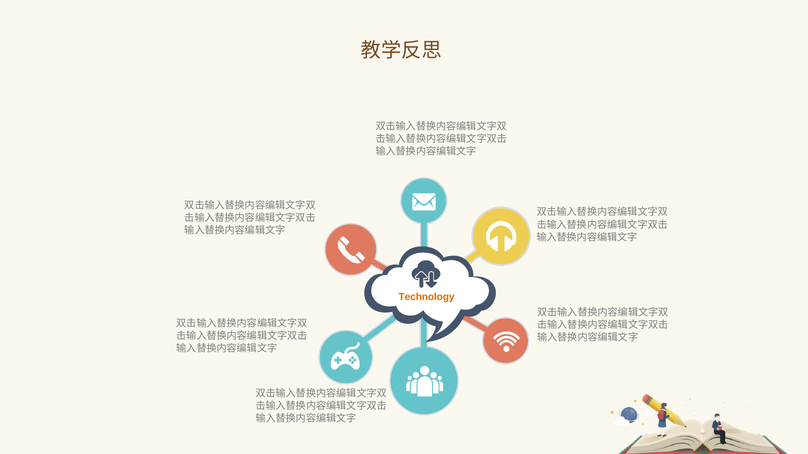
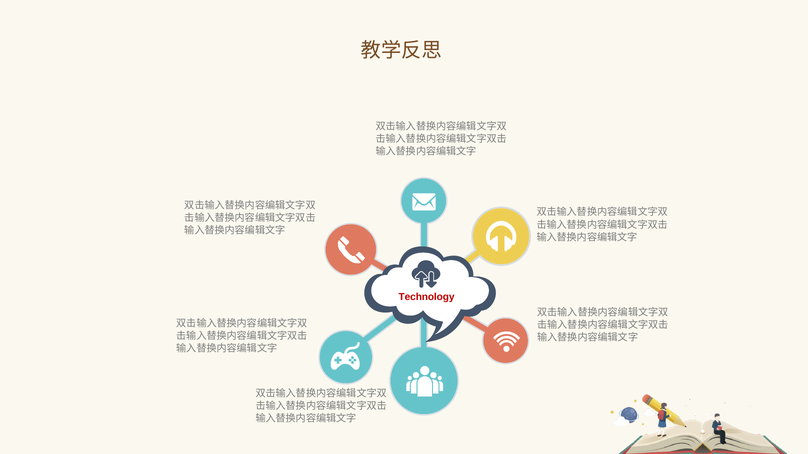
Technology colour: orange -> red (427, 297)
